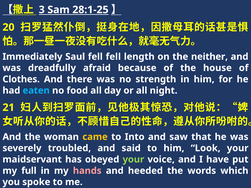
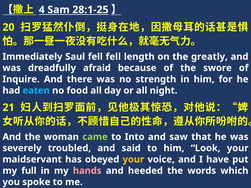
3: 3 -> 4 (42, 10)
neither: neither -> greatly (209, 57)
house: house -> swore (217, 68)
Clothes: Clothes -> Inquire (21, 79)
came colour: yellow -> light green (95, 137)
your colour: light green -> yellow (133, 160)
